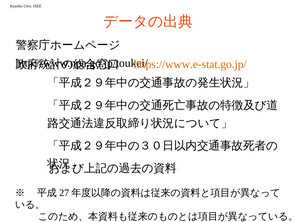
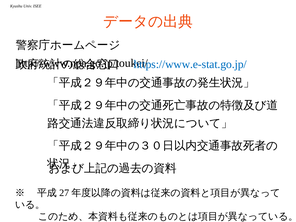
https://www.e-stat.go.jp/ colour: orange -> blue (190, 64)
